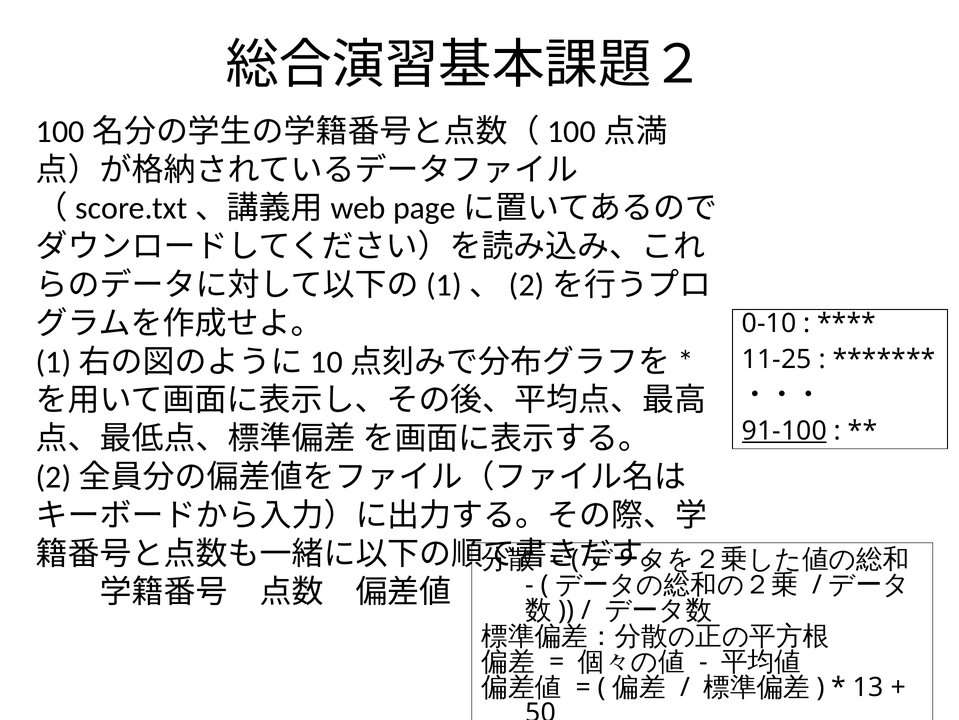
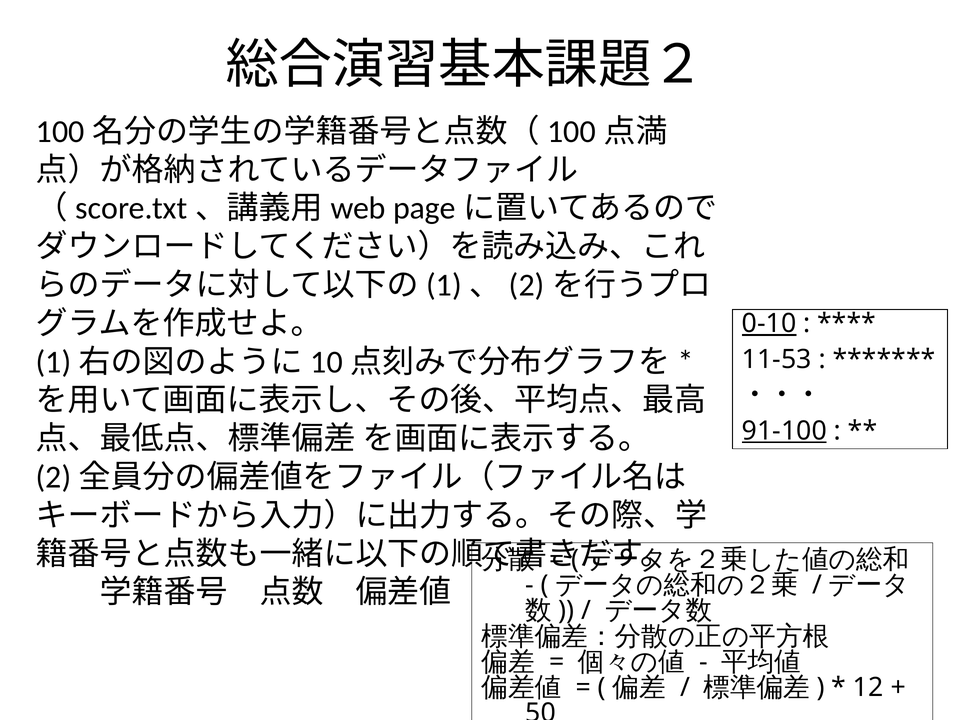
0-10 underline: none -> present (769, 323)
11-25: 11-25 -> 11-53 (777, 359)
13: 13 -> 12 (868, 687)
